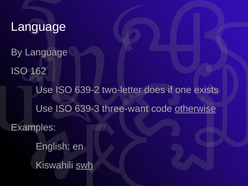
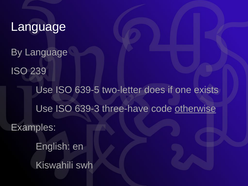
162: 162 -> 239 (38, 71)
639-2: 639-2 -> 639-5 (87, 90)
three-want: three-want -> three-have (125, 109)
swh underline: present -> none (84, 165)
